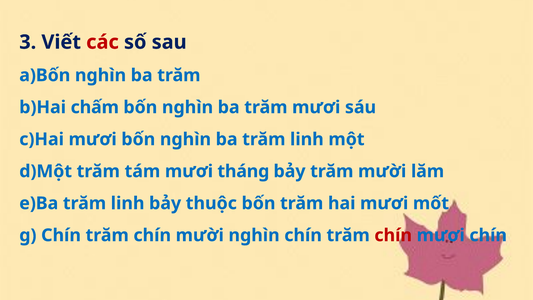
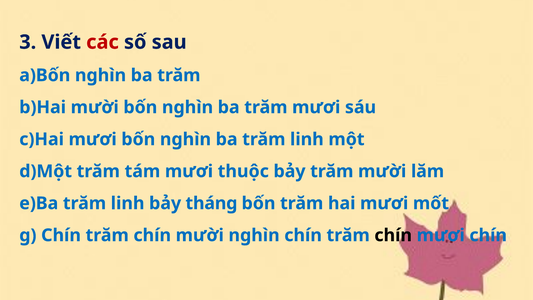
chấm: chấm -> mười (95, 107)
tháng: tháng -> thuộc (243, 171)
thuộc: thuộc -> tháng (211, 203)
chín colour: red -> black (393, 235)
